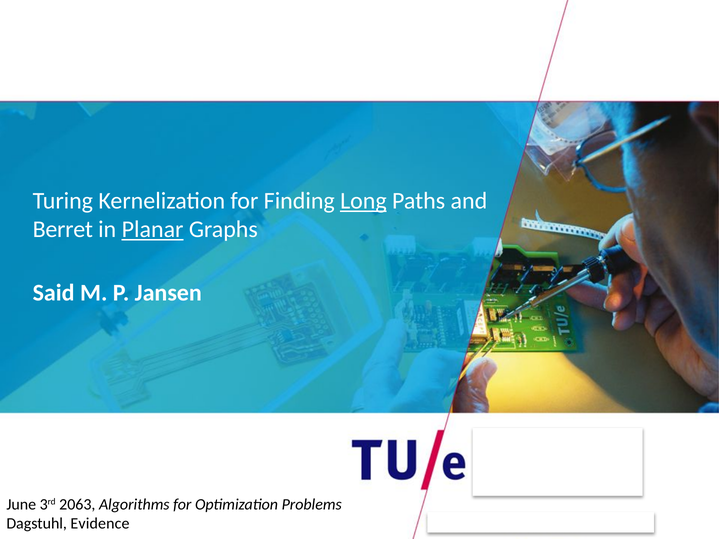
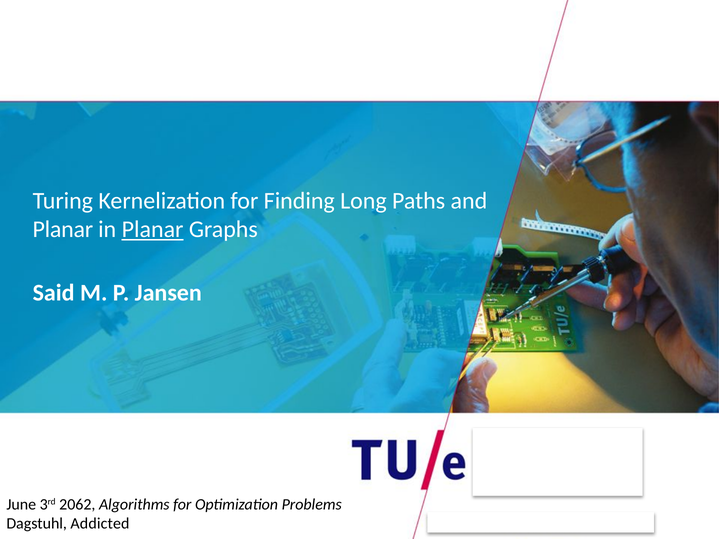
Long underline: present -> none (363, 201)
Berret: Berret -> Planar (63, 230)
2063: 2063 -> 2062 (77, 505)
Evidence: Evidence -> Addicted (100, 524)
